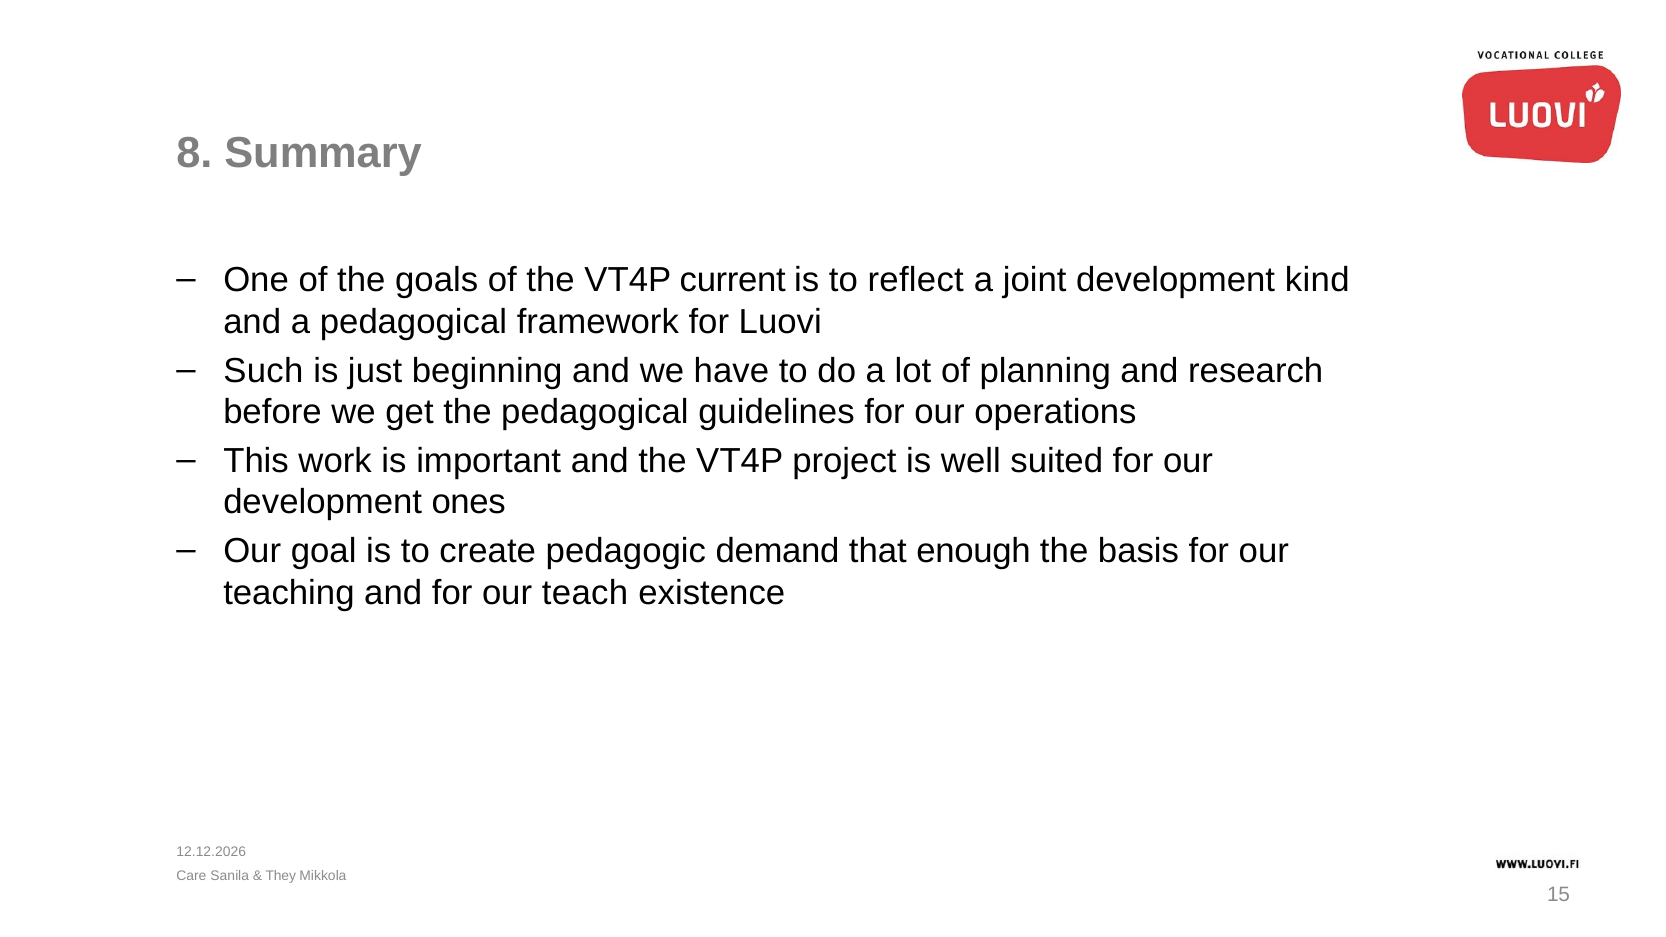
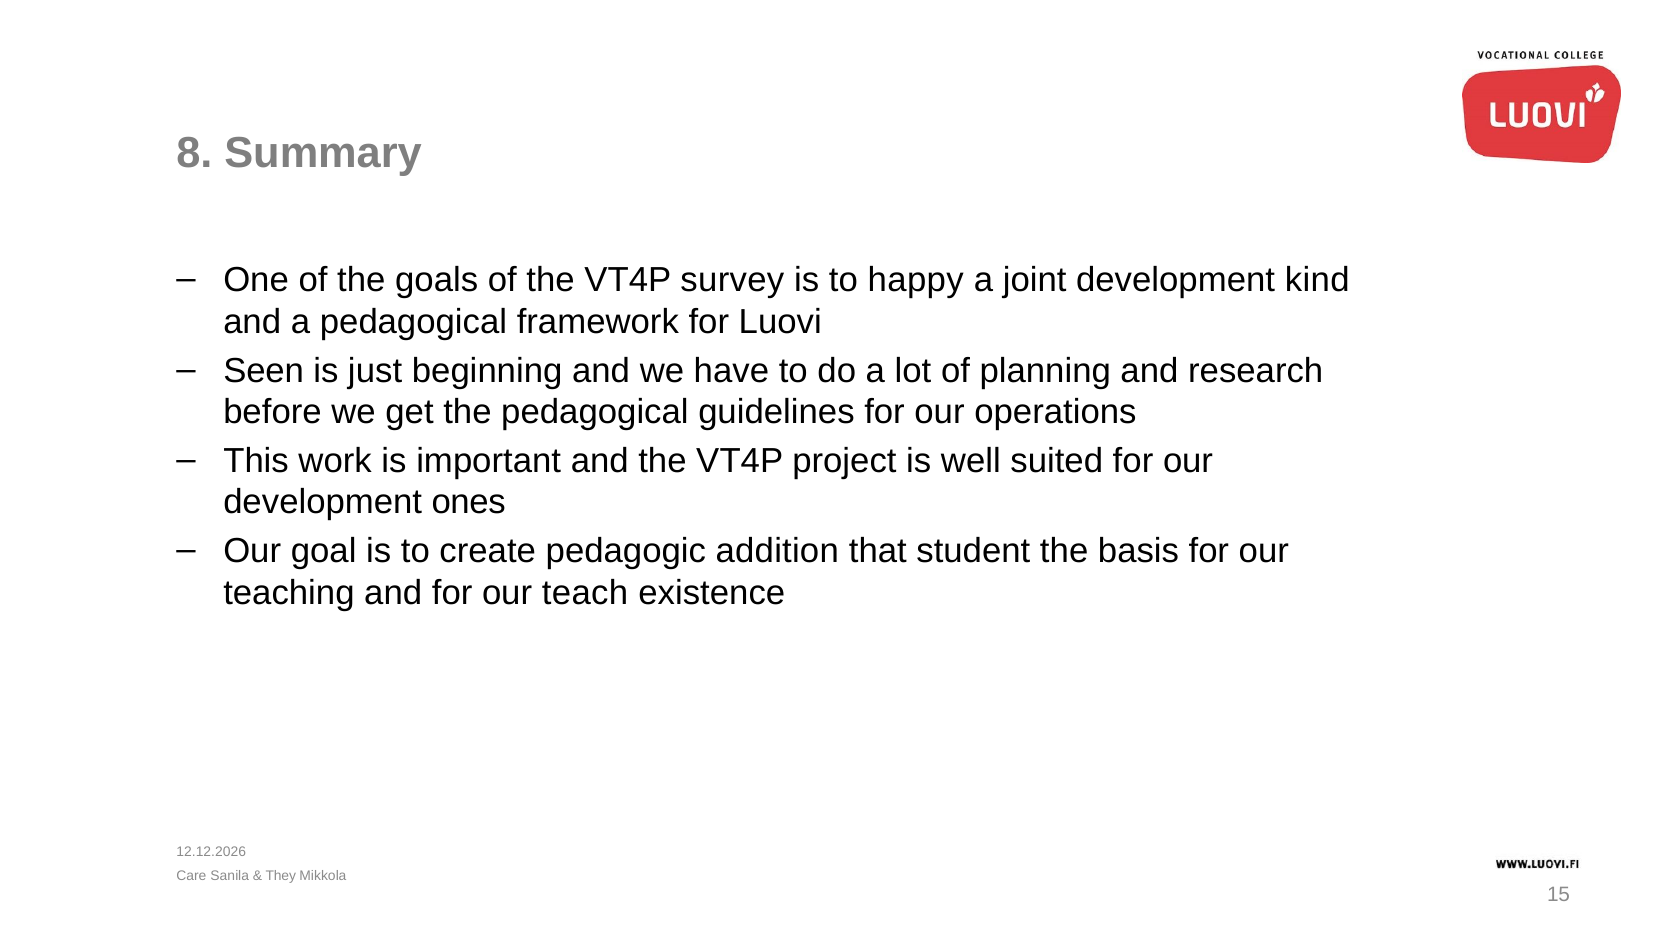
current: current -> survey (732, 280)
reflect: reflect -> happy (916, 280)
Such: Such -> Seen (264, 371)
demand: demand -> addition (777, 551)
enough: enough -> student (973, 551)
